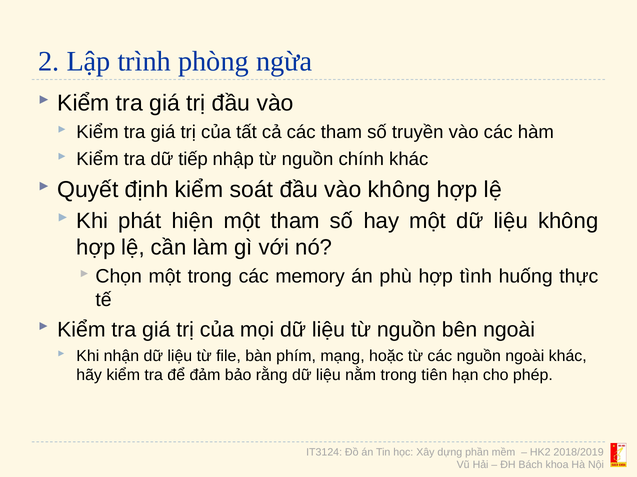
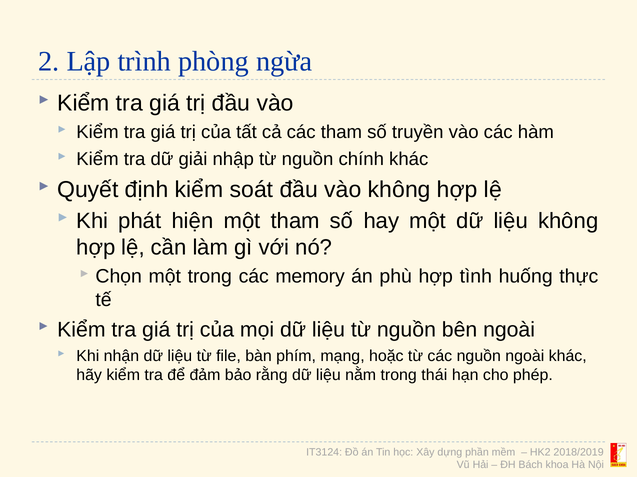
tiếp: tiếp -> giải (193, 159)
tiên: tiên -> thái (434, 376)
